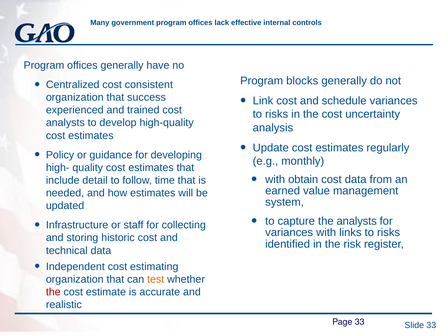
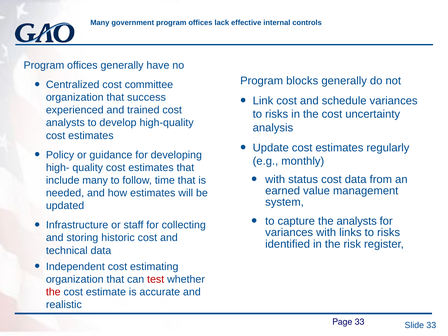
consistent: consistent -> committee (149, 85)
obtain: obtain -> status (303, 179)
include detail: detail -> many (95, 180)
test colour: orange -> red (156, 279)
